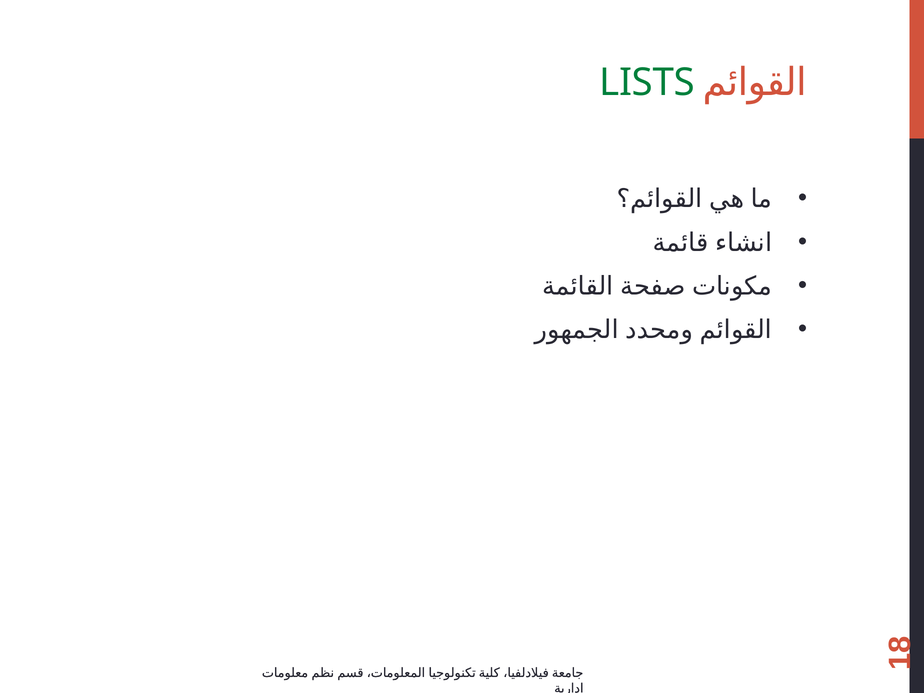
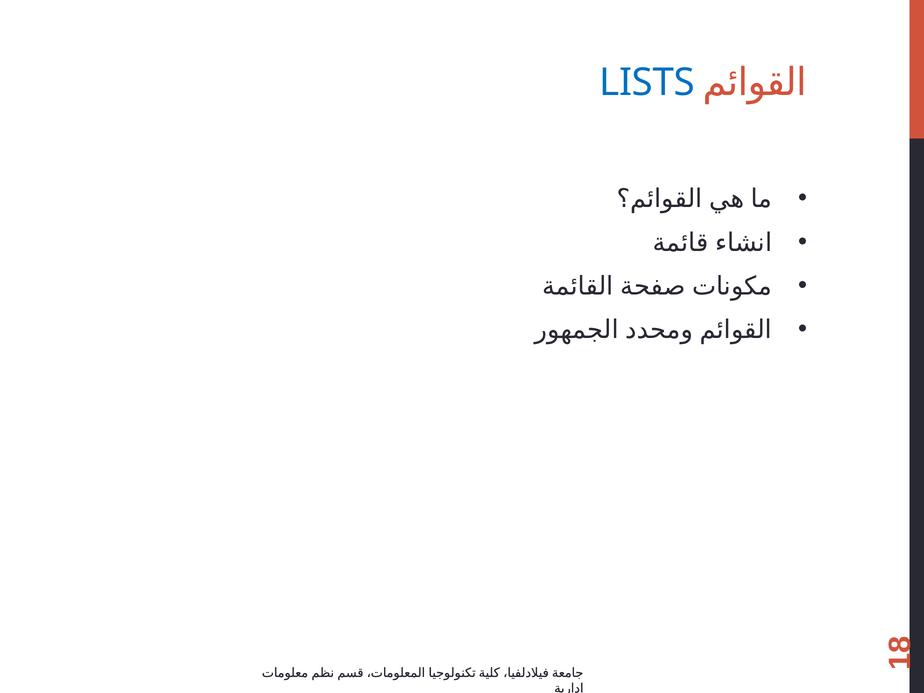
LISTS colour: green -> blue (647, 83)
